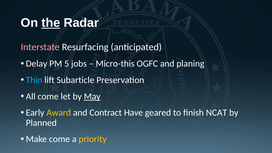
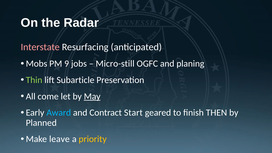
the underline: present -> none (51, 23)
Delay: Delay -> Mobs (37, 64)
5: 5 -> 9 (67, 64)
Micro-this: Micro-this -> Micro-still (115, 64)
Thin colour: light blue -> light green (34, 80)
Award colour: yellow -> light blue (59, 113)
Have: Have -> Start (133, 113)
NCAT: NCAT -> THEN (216, 113)
Make come: come -> leave (59, 139)
